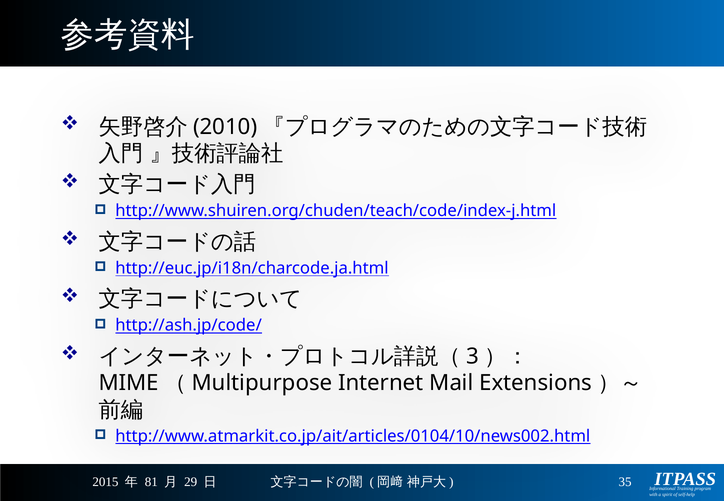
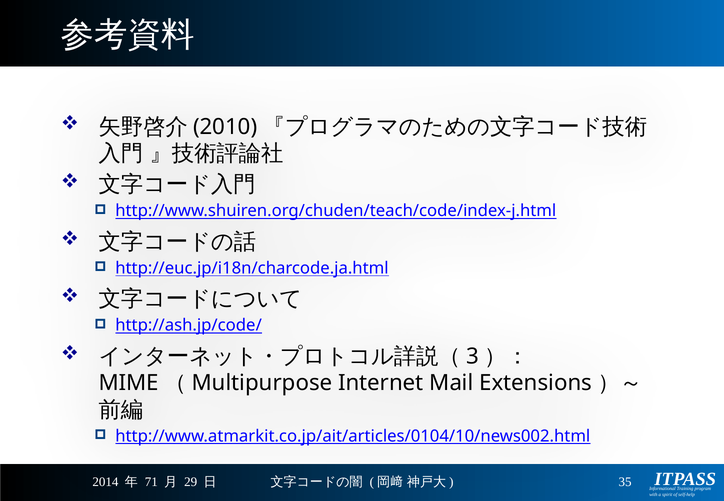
2015: 2015 -> 2014 (105, 482)
81: 81 -> 71 (151, 482)
